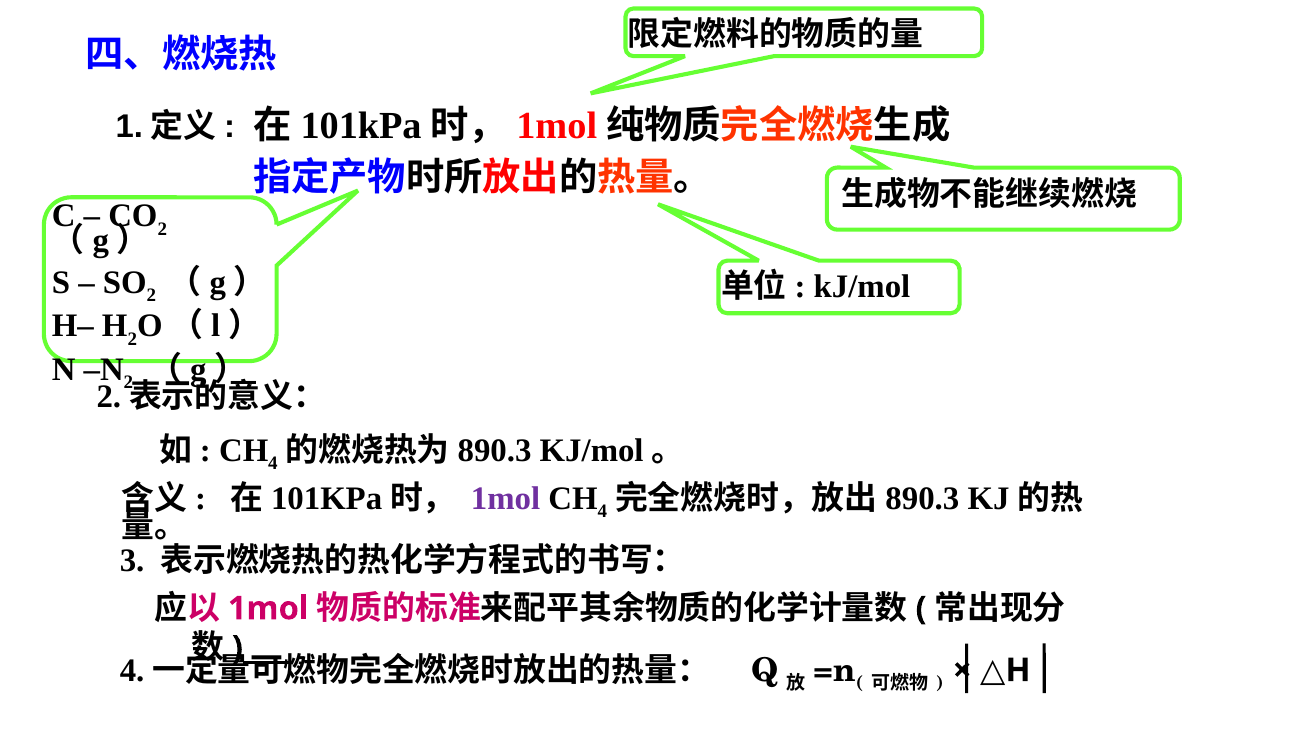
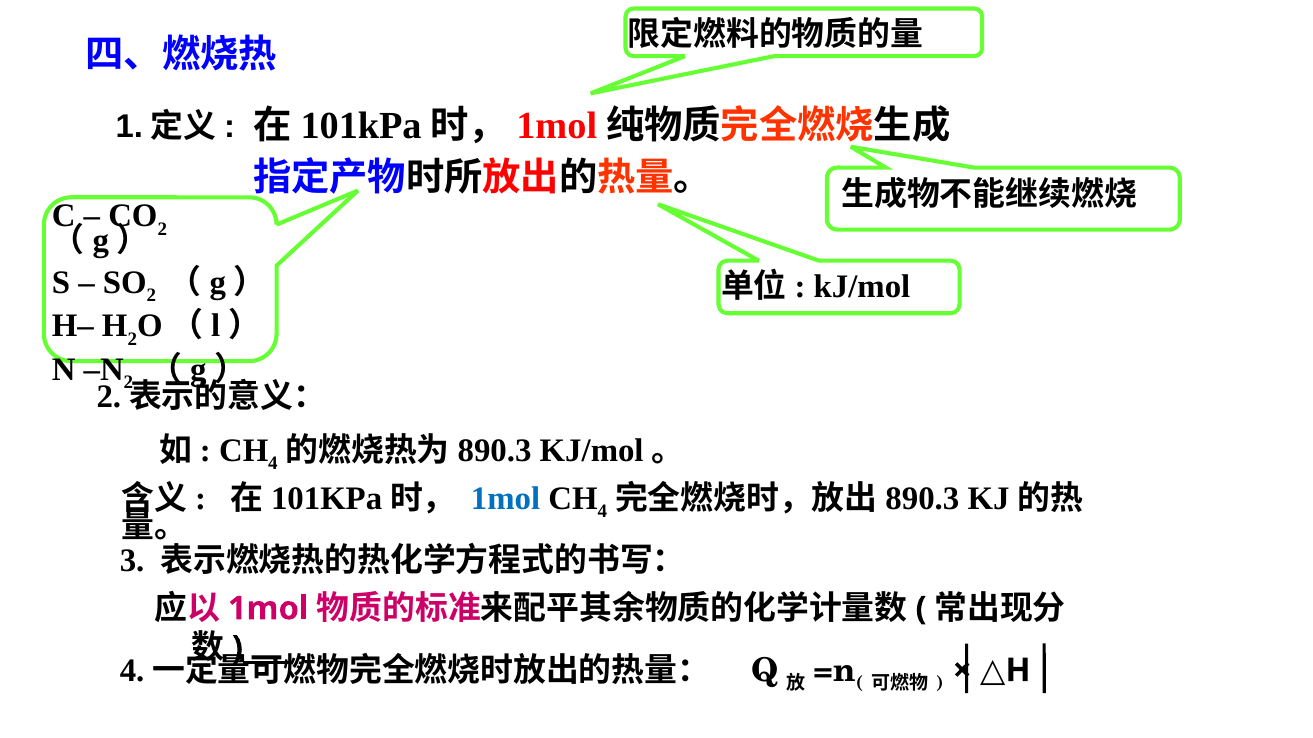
1mol colour: purple -> blue (506, 499)
